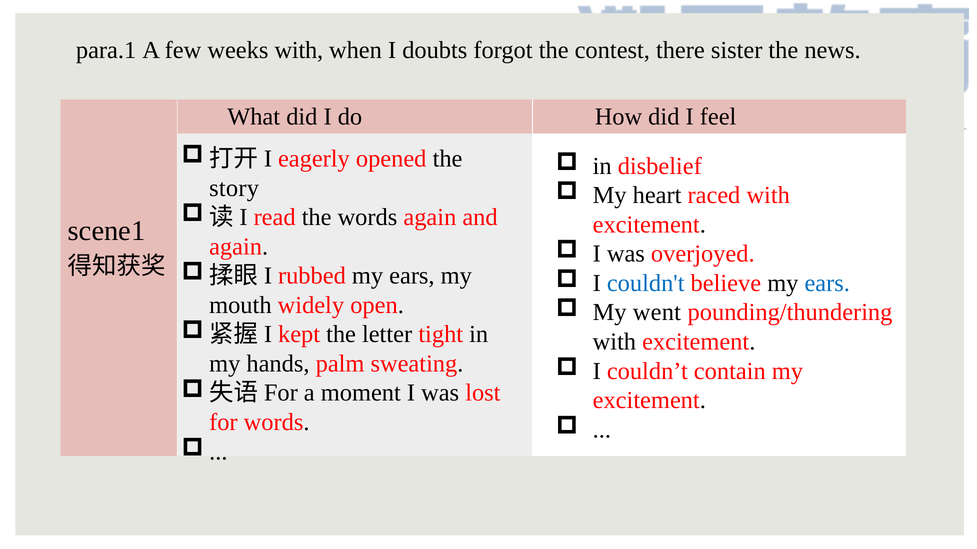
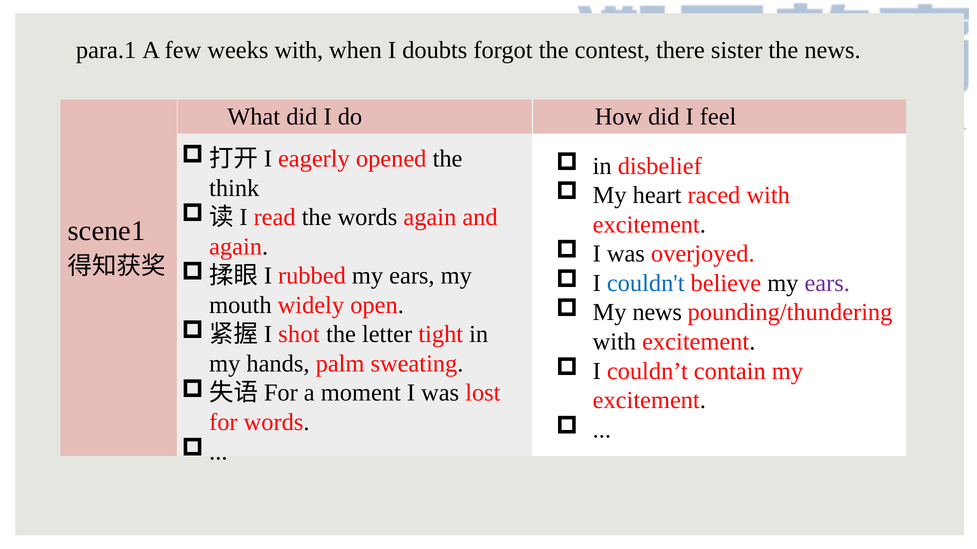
story: story -> think (234, 188)
ears colour: blue -> purple (827, 283)
My went: went -> news (657, 313)
kept: kept -> shot (299, 335)
